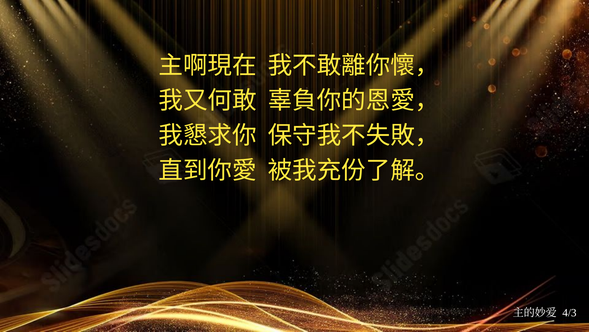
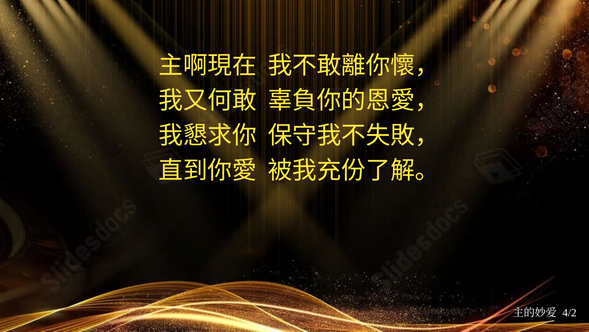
4/3: 4/3 -> 4/2 (569, 312)
